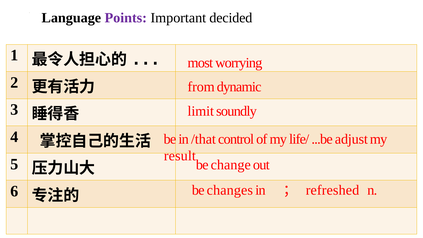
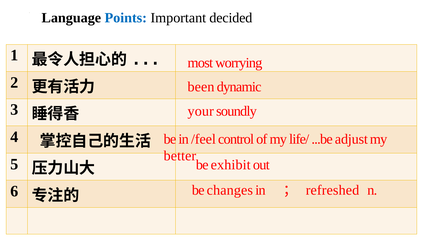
Points colour: purple -> blue (126, 18)
from: from -> been (201, 87)
limit: limit -> your (201, 111)
/that: /that -> /feel (203, 139)
result: result -> better (180, 156)
change: change -> exhibit (231, 165)
